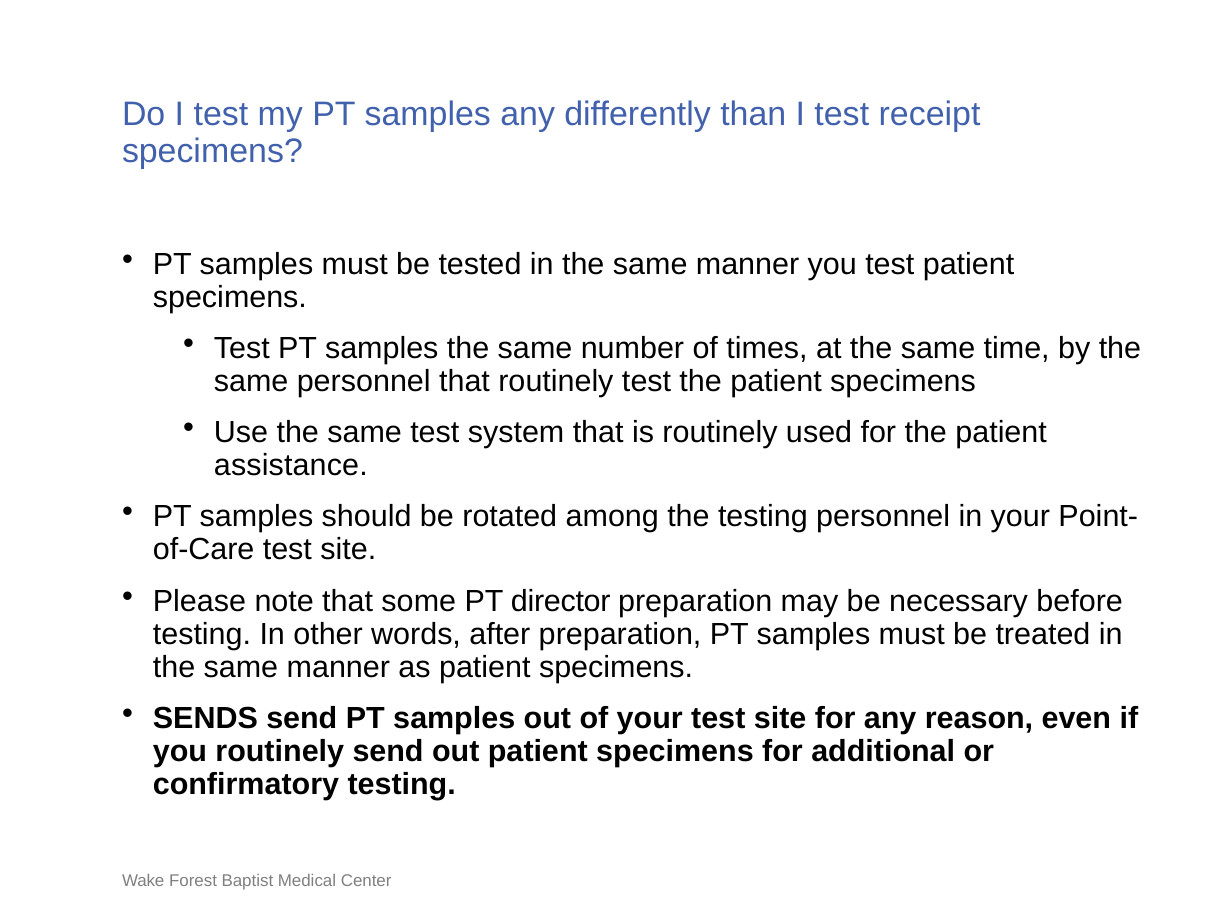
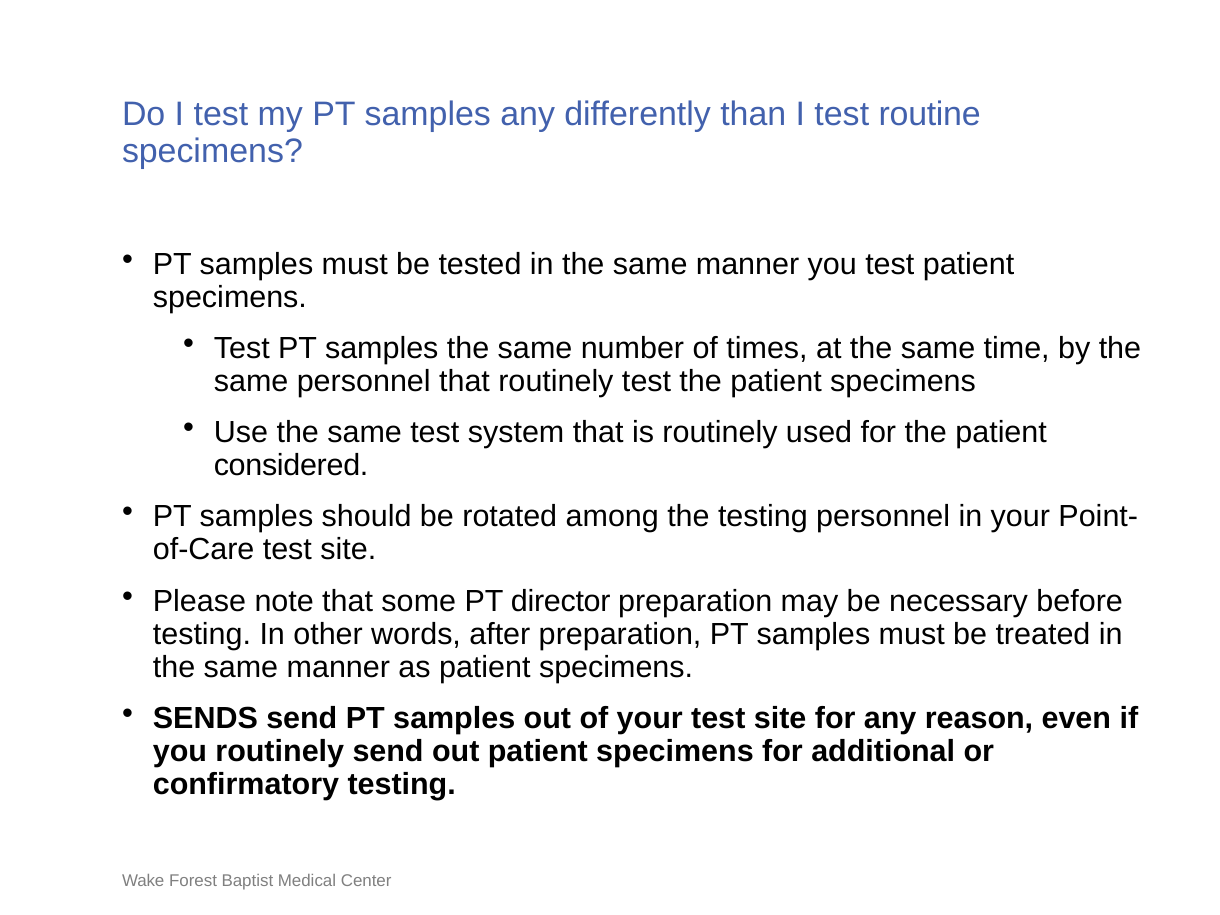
receipt: receipt -> routine (930, 114)
assistance: assistance -> considered (291, 466)
